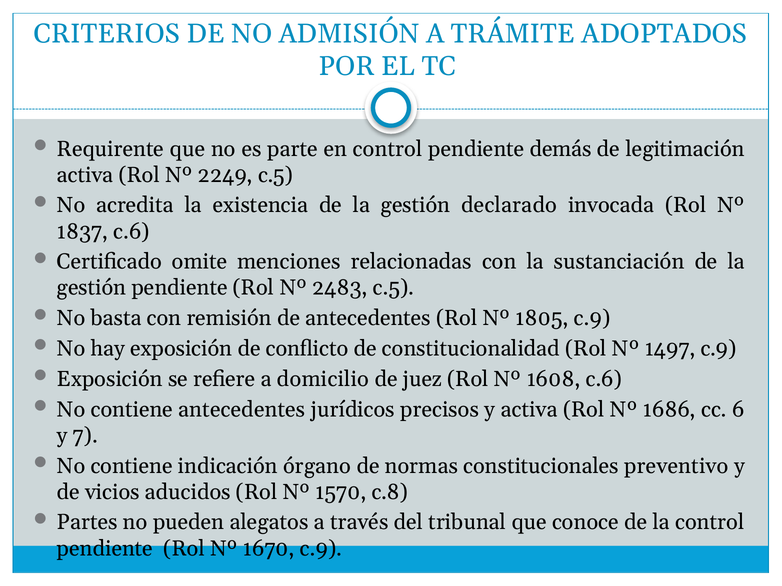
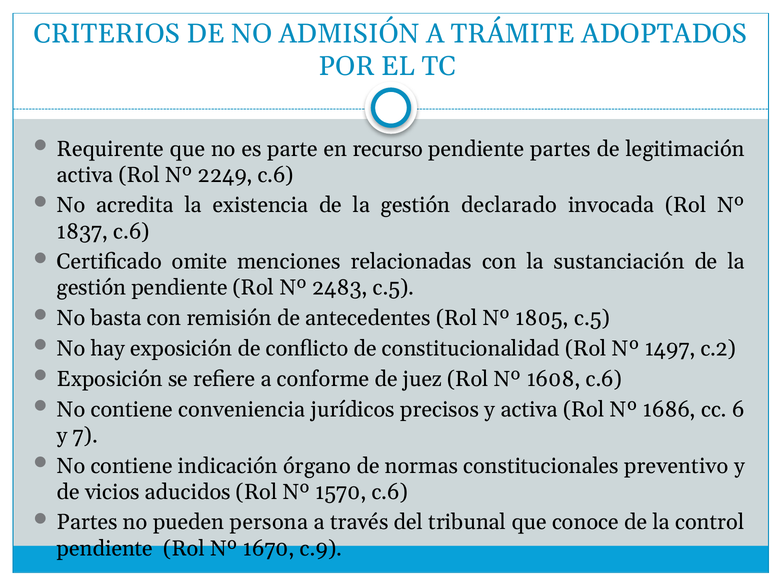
en control: control -> recurso (388, 149)
pendiente demás: demás -> partes (561, 149)
2249 c.5: c.5 -> c.6 (276, 175)
1805 c.9: c.9 -> c.5 (592, 318)
1497 c.9: c.9 -> c.2 (718, 349)
domicilio: domicilio -> conforme (323, 379)
contiene antecedentes: antecedentes -> conveniencia (242, 410)
1570 c.8: c.8 -> c.6 (390, 492)
alegatos: alegatos -> persona (269, 523)
